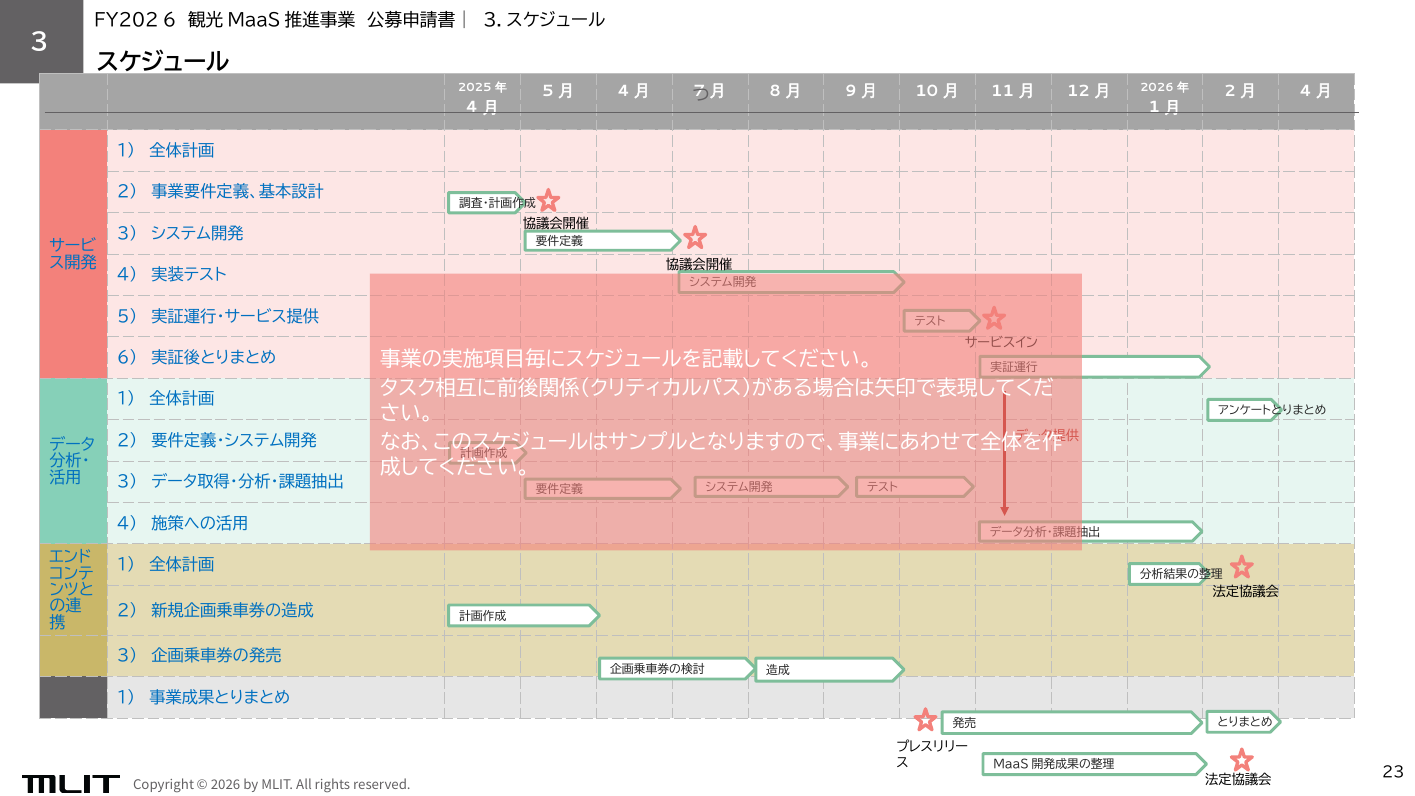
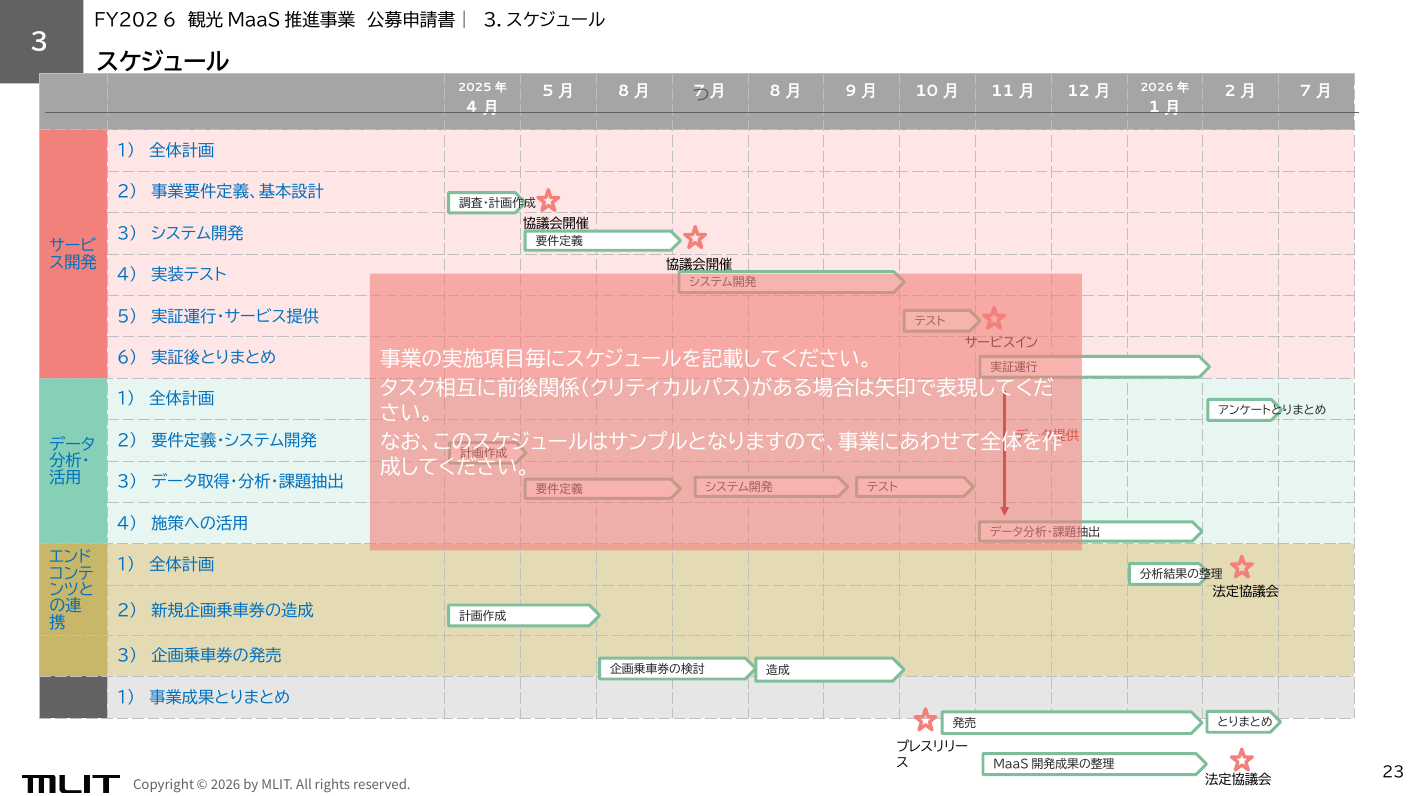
4: 4 -> 8 (624, 91)
4: 4 -> 7 (1306, 91)
